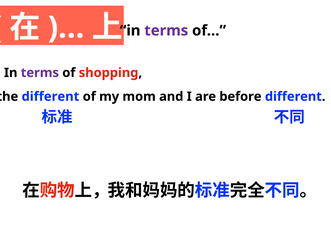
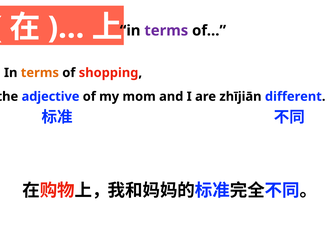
terms colour: purple -> orange (40, 73)
different: different -> adjective (51, 97)
before: before -> zhījiān (240, 97)
